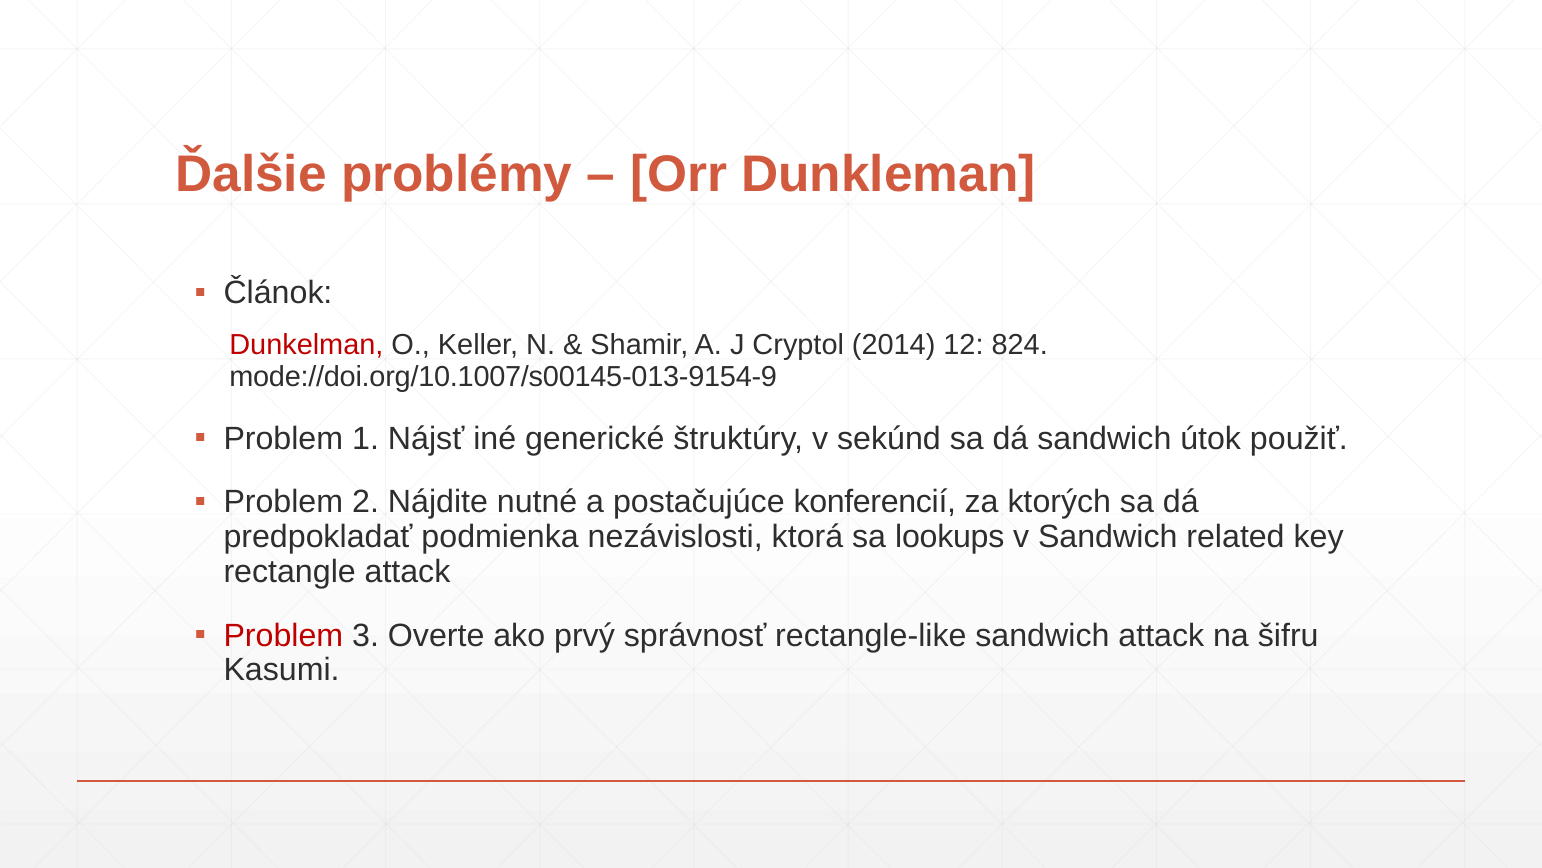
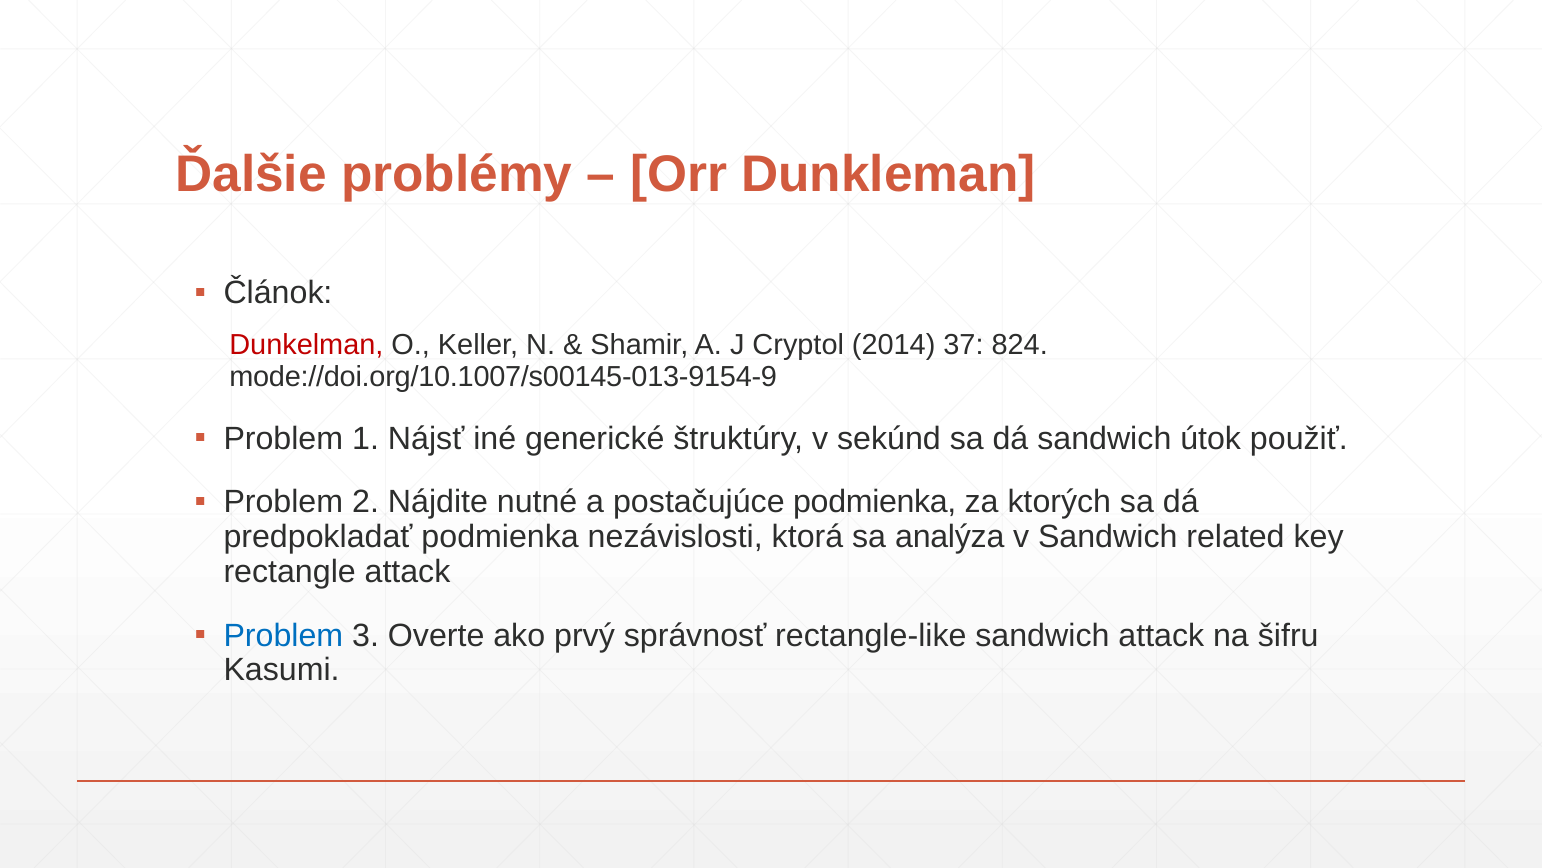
12: 12 -> 37 (963, 345)
postačujúce konferencií: konferencií -> podmienka (875, 502)
lookups: lookups -> analýza (950, 537)
Problem colour: red -> blue (283, 635)
